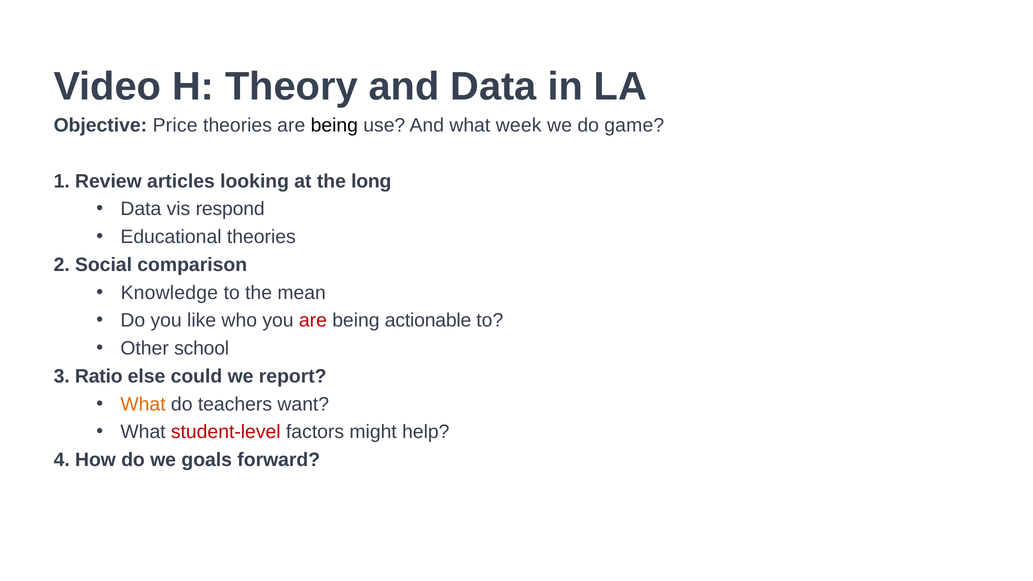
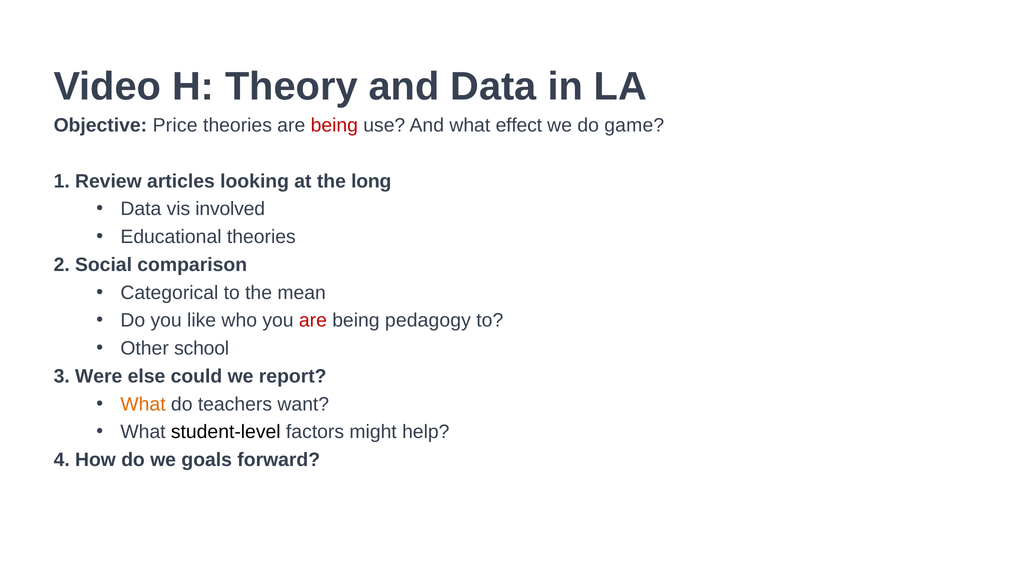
being colour: black -> red (334, 125)
week: week -> effect (519, 125)
respond: respond -> involved (230, 209)
Knowledge: Knowledge -> Categorical (169, 293)
actionable: actionable -> pedagogy (428, 321)
Ratio: Ratio -> Were (99, 376)
student-level colour: red -> black (226, 432)
